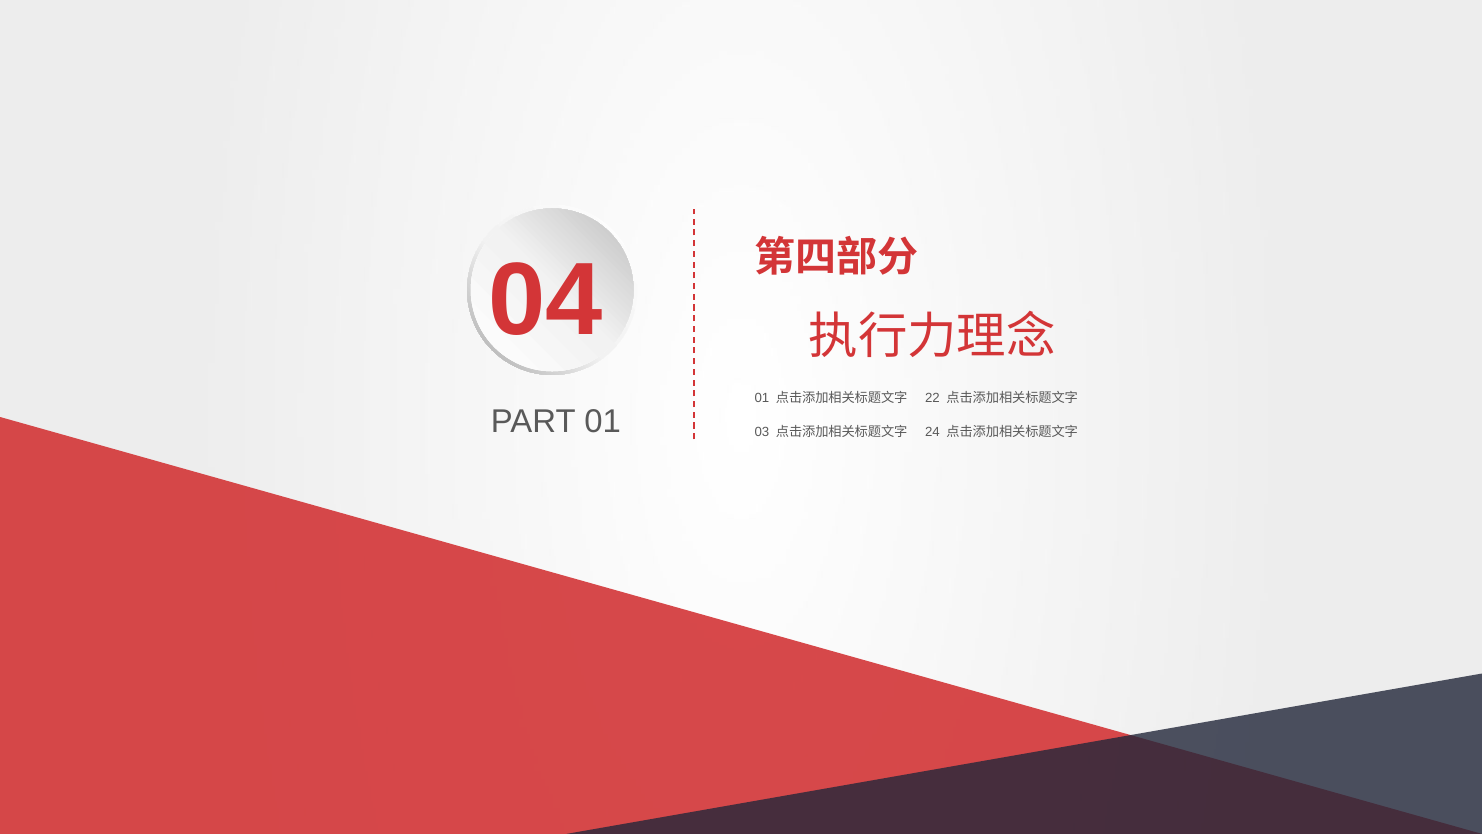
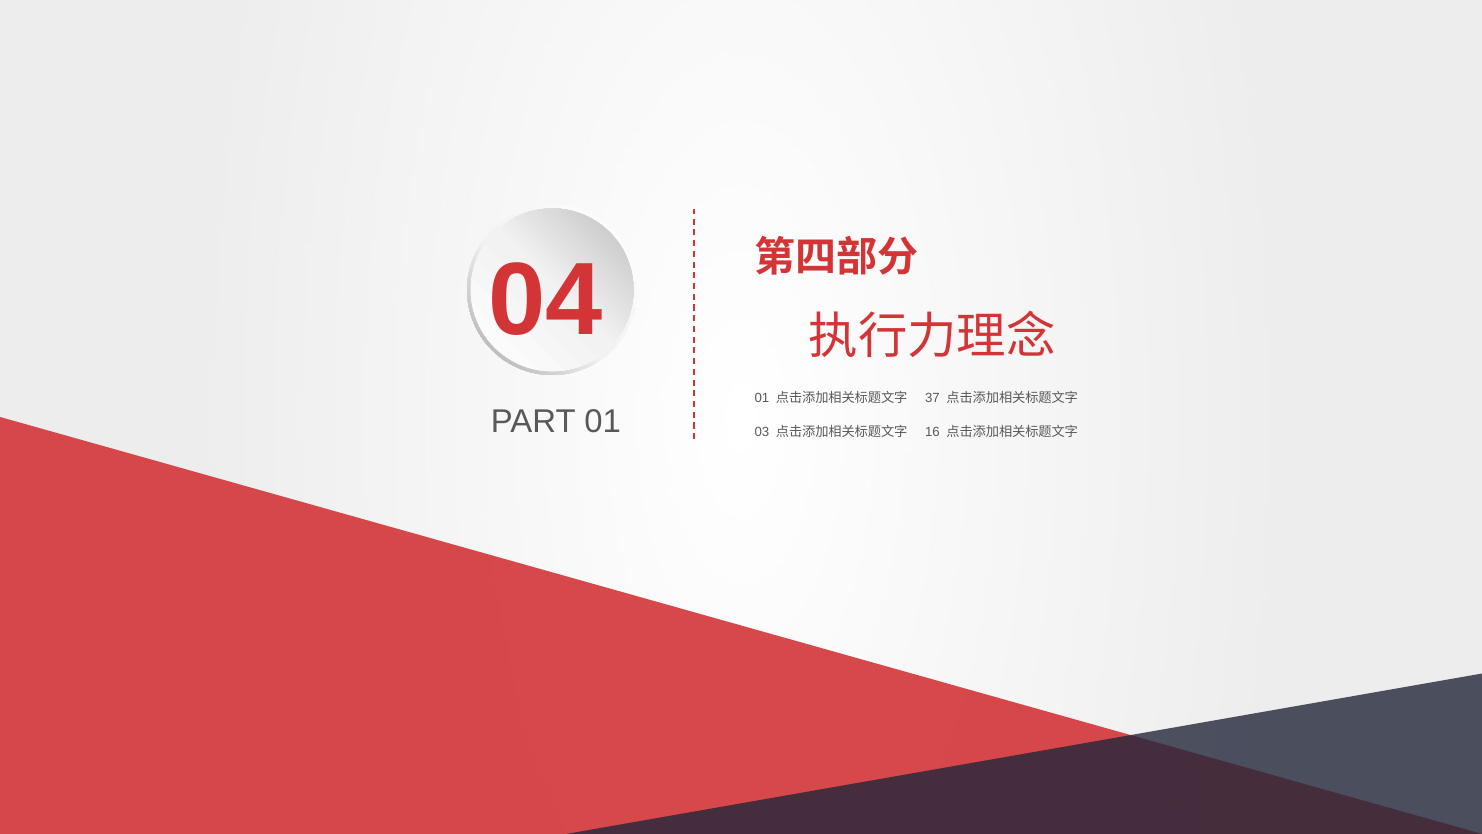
22: 22 -> 37 (932, 398)
24: 24 -> 16 (932, 432)
